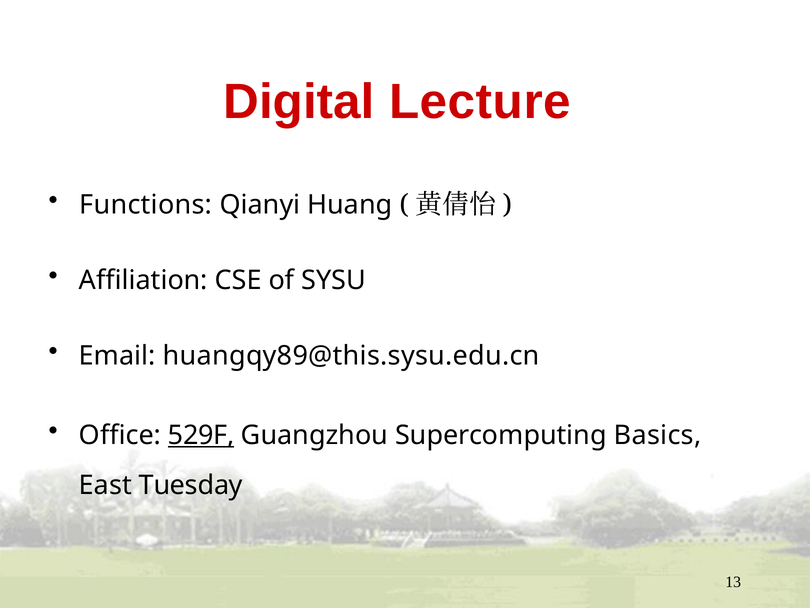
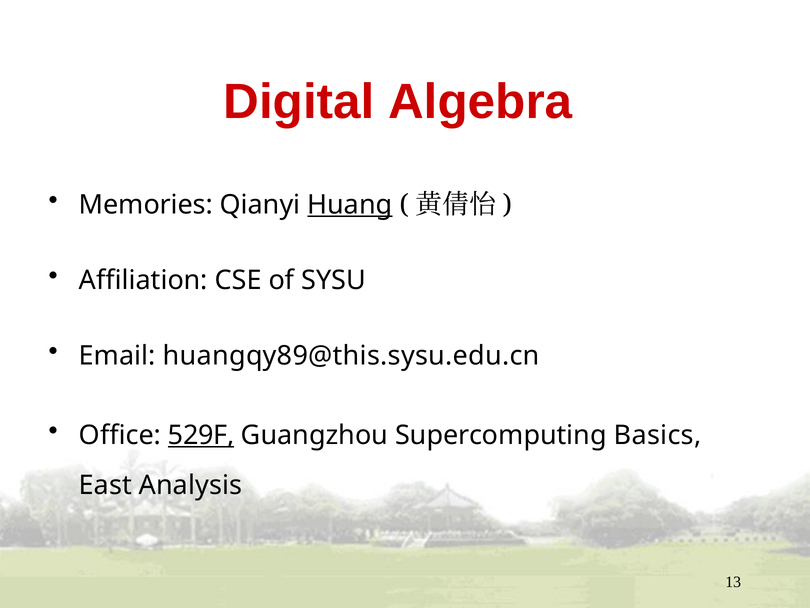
Lecture: Lecture -> Algebra (480, 102)
Functions: Functions -> Memories (146, 204)
Huang underline: none -> present (350, 204)
Tuesday: Tuesday -> Analysis (191, 485)
